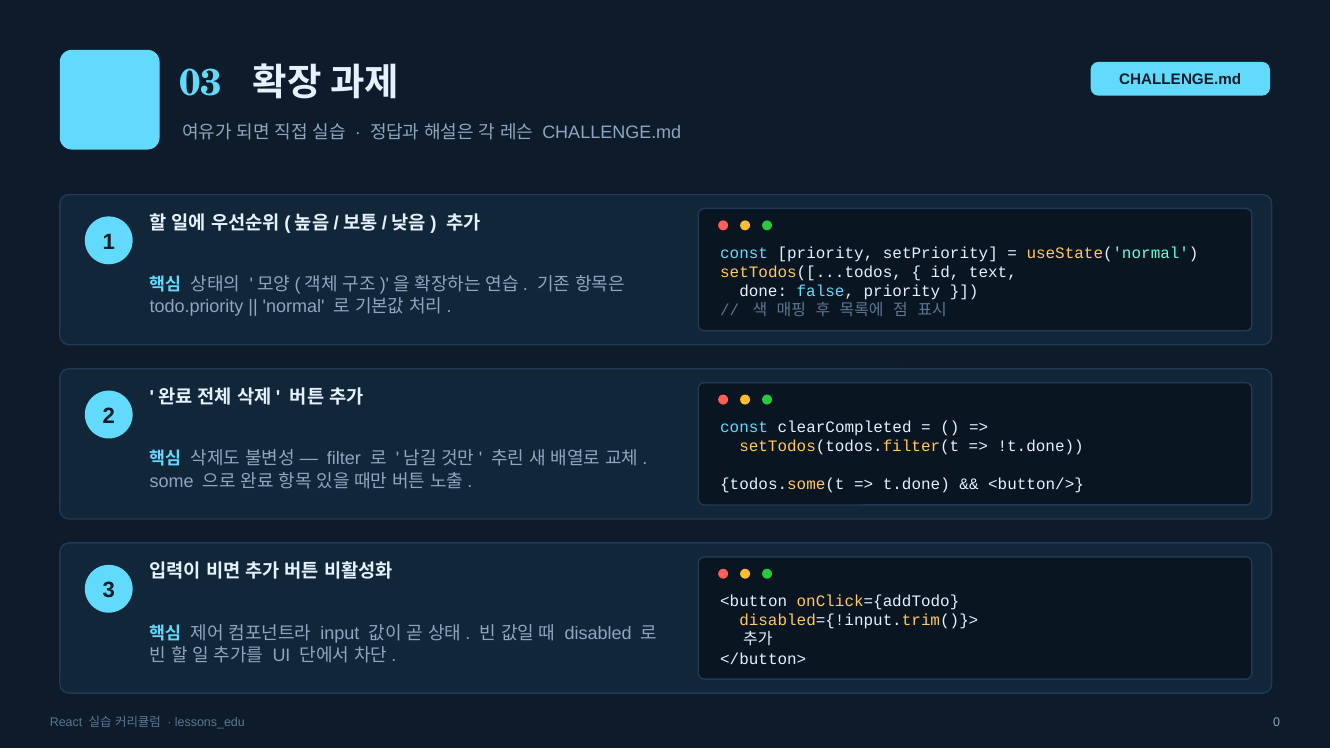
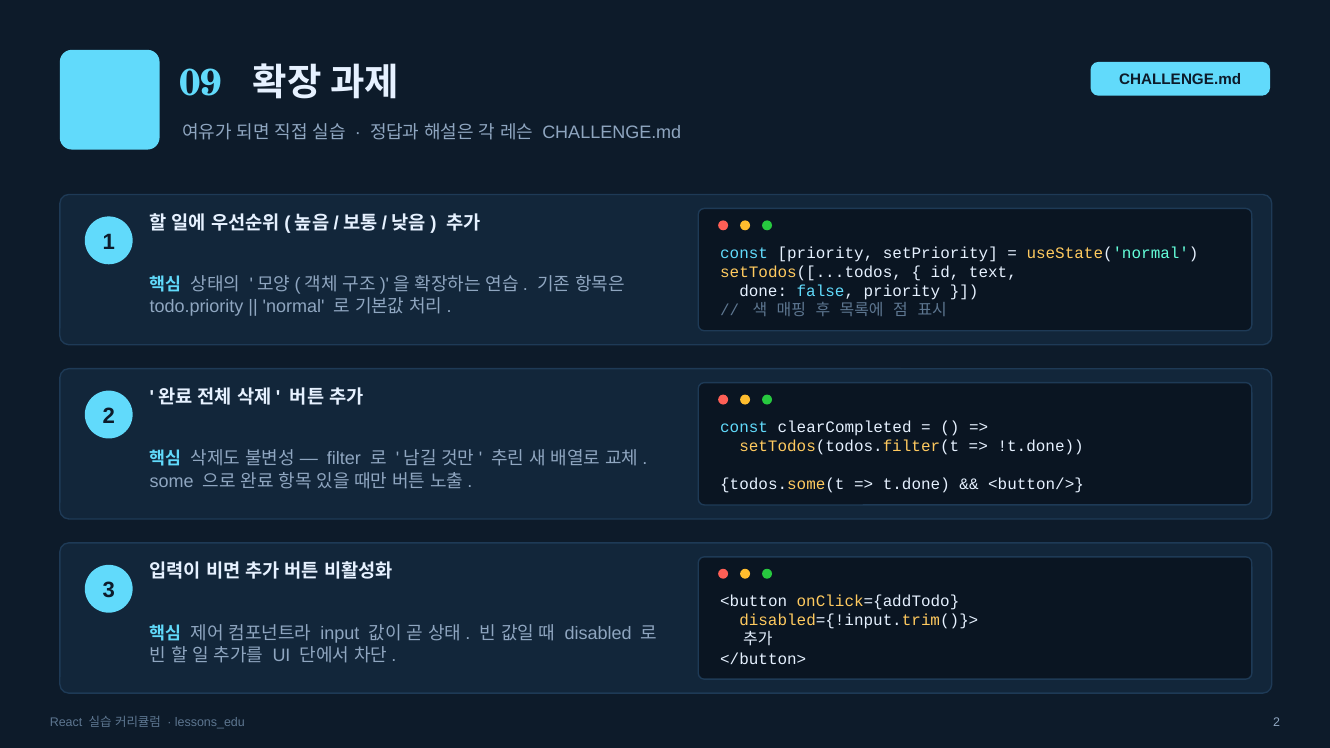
03: 03 -> 09 (201, 83)
lessons_edu 0: 0 -> 2 (1277, 722)
